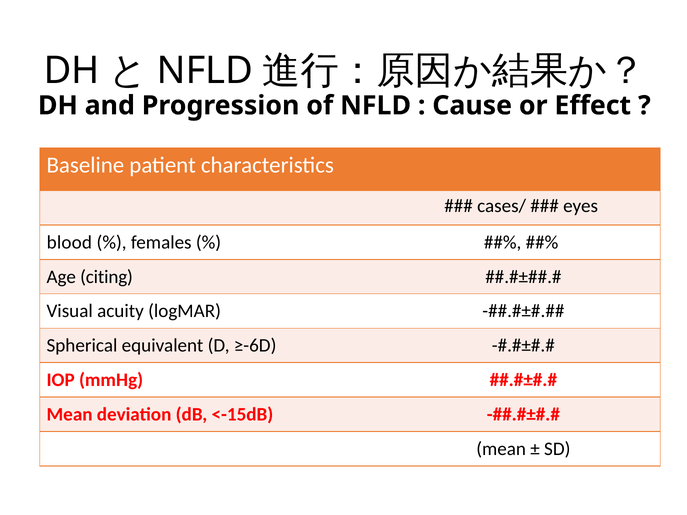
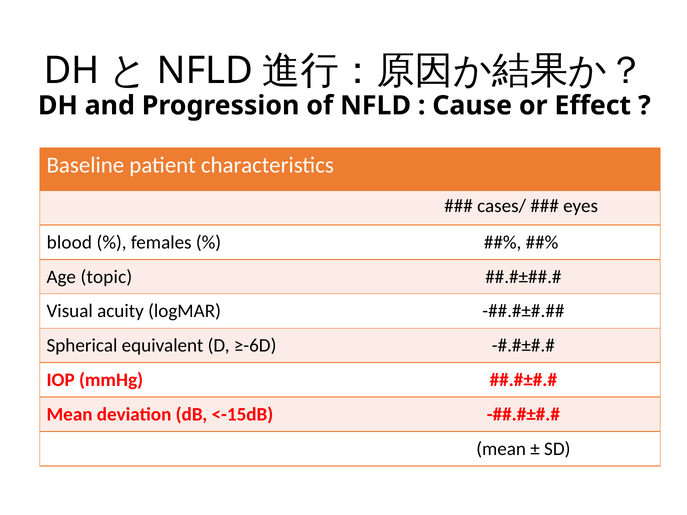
citing: citing -> topic (106, 277)
